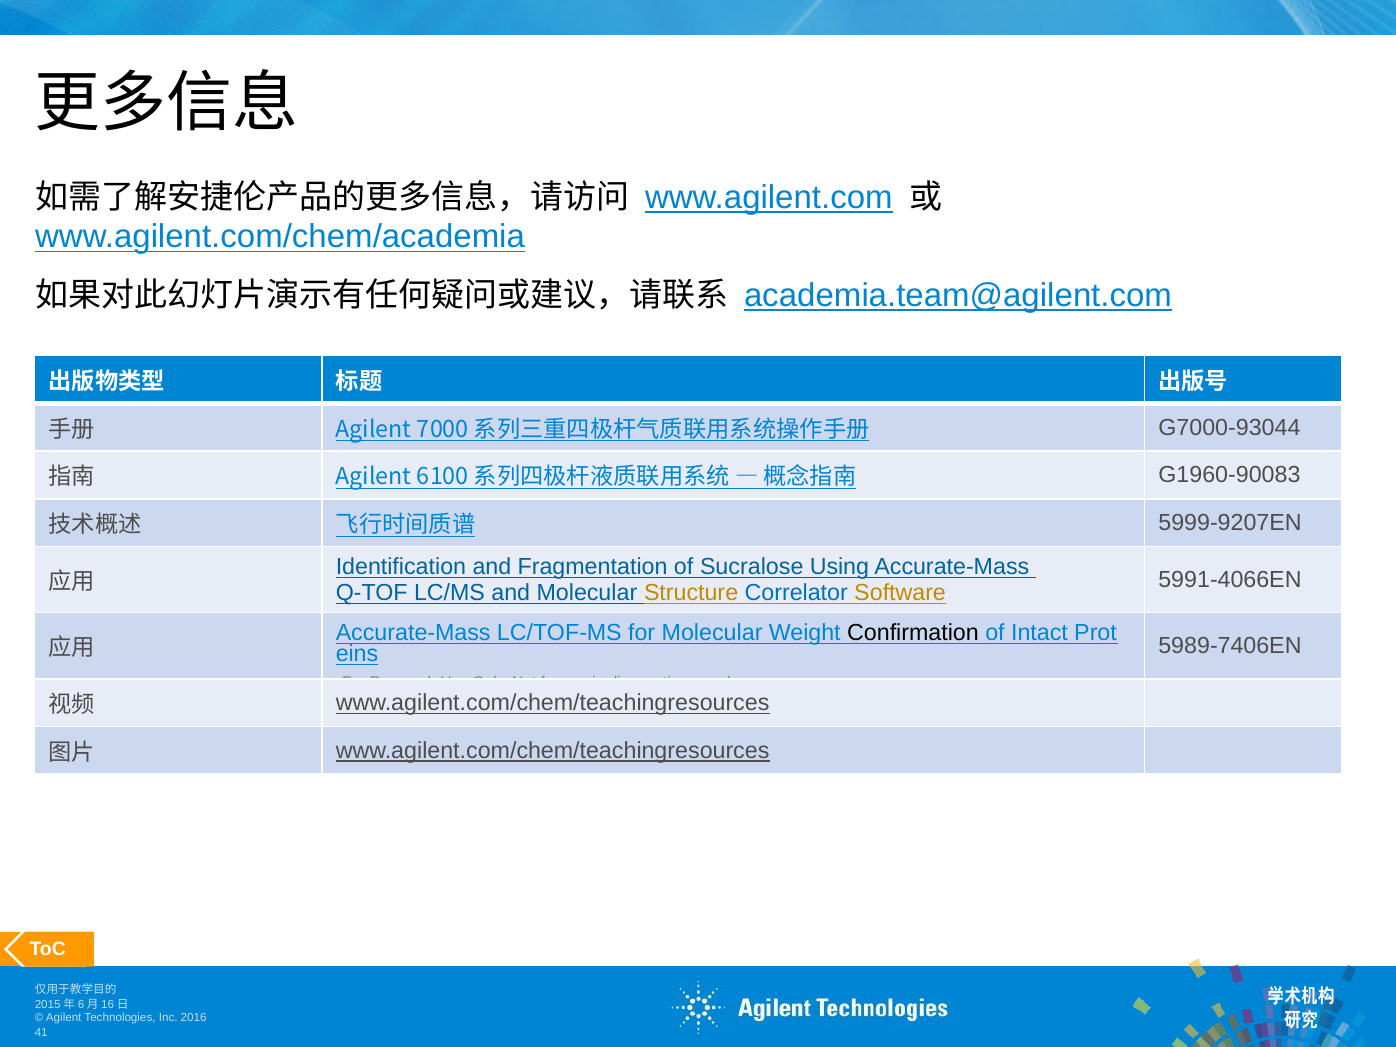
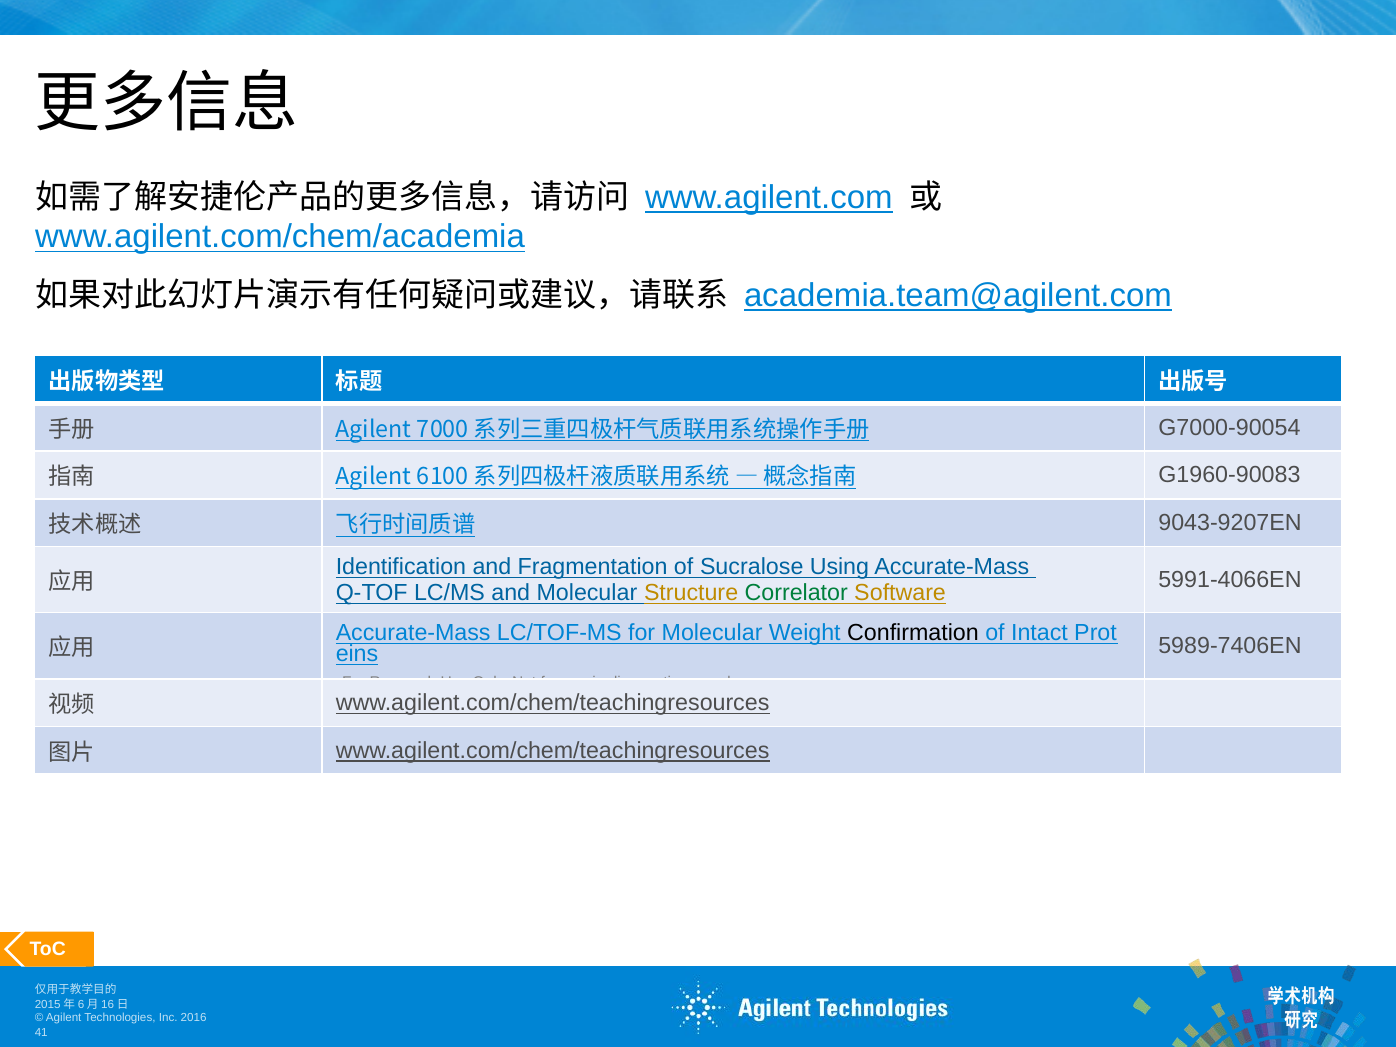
G7000-93044: G7000-93044 -> G7000-90054 (1229, 428)
5999-9207EN: 5999-9207EN -> 9043-9207EN (1230, 523)
Correlator colour: blue -> green (796, 593)
